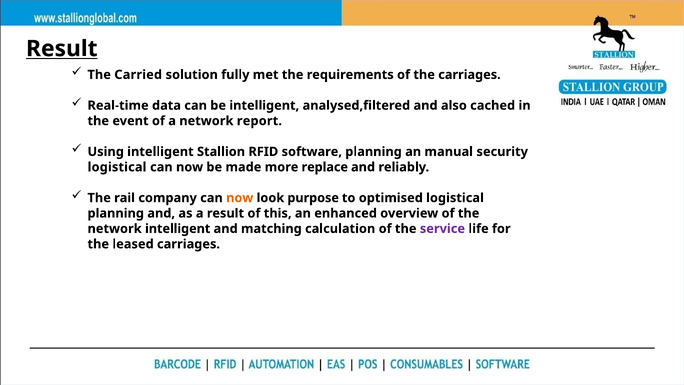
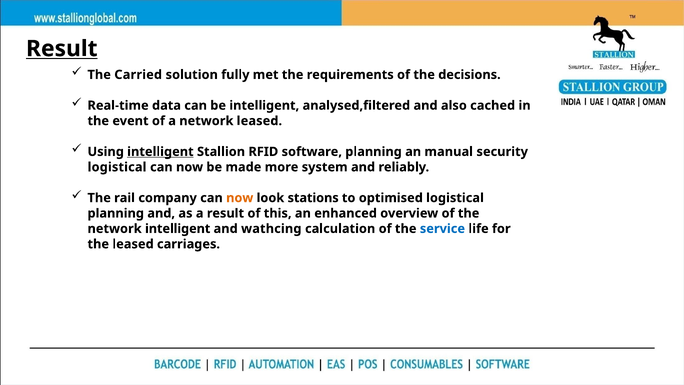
the carriages: carriages -> decisions (469, 75)
network report: report -> leased (259, 121)
intelligent underline: none -> present (160, 152)
replace: replace -> system (325, 167)
purpose: purpose -> stations (313, 198)
matching: matching -> wathcing (271, 229)
service colour: purple -> blue (442, 229)
